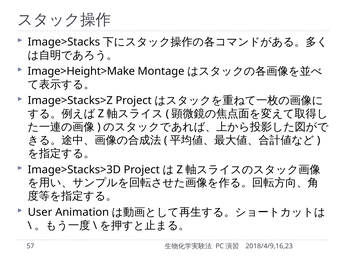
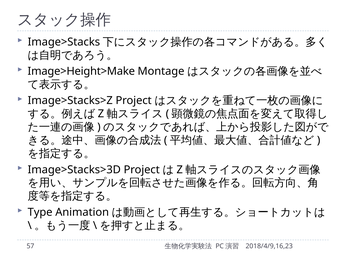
User: User -> Type (40, 213)
